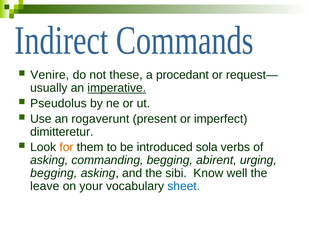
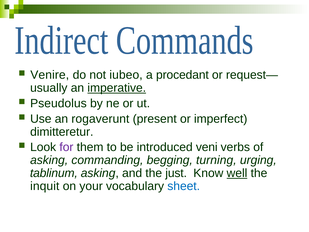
these: these -> iubeo (126, 75)
for colour: orange -> purple (66, 147)
sola: sola -> veni (207, 147)
abirent: abirent -> turning (216, 160)
begging: begging -> tablinum (54, 173)
sibi: sibi -> just (176, 173)
well underline: none -> present (237, 173)
leave: leave -> inquit (45, 186)
